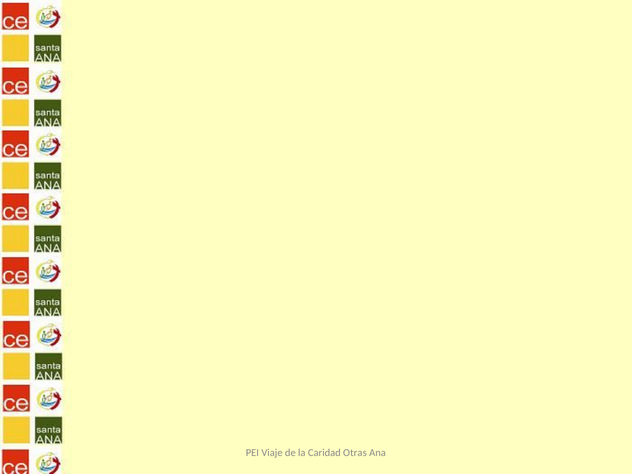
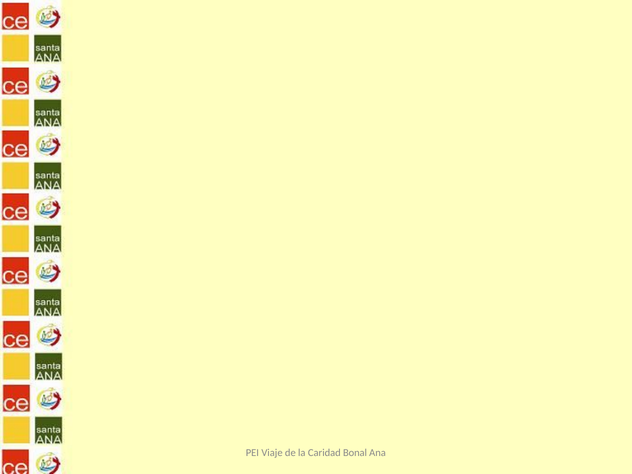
Otras: Otras -> Bonal (355, 453)
